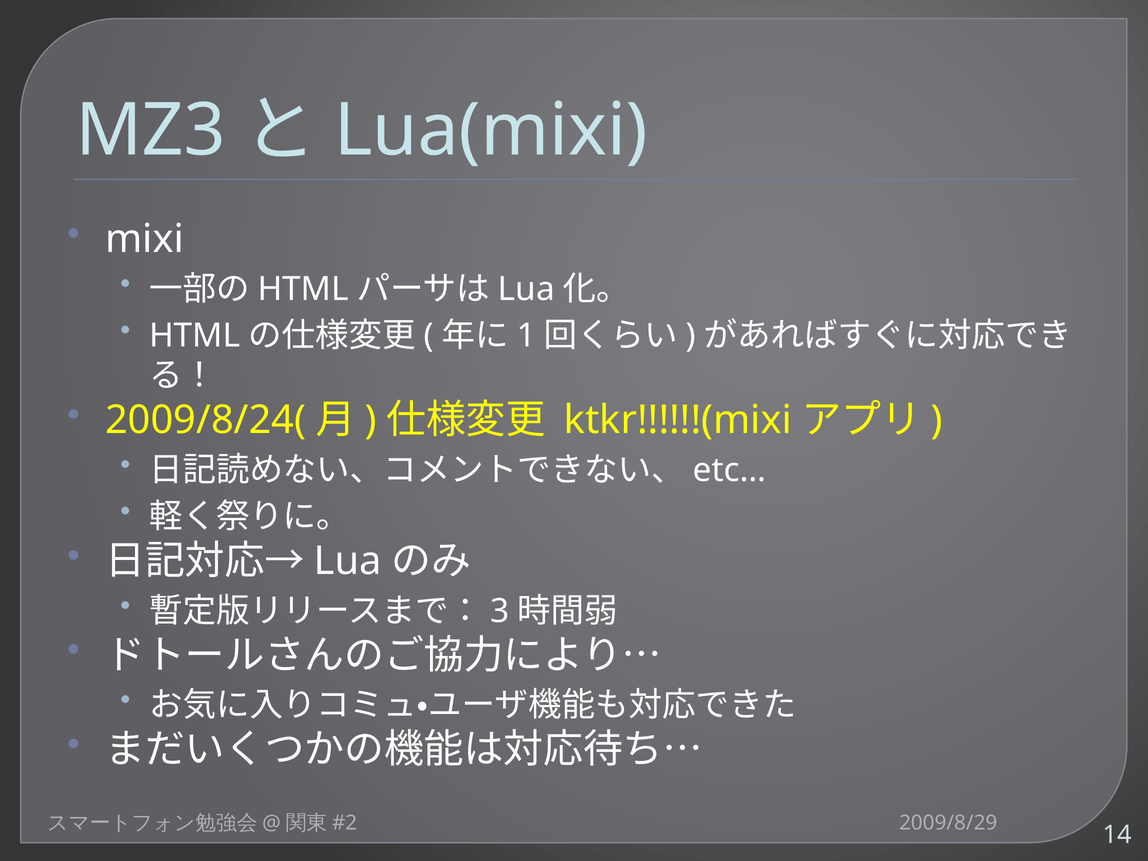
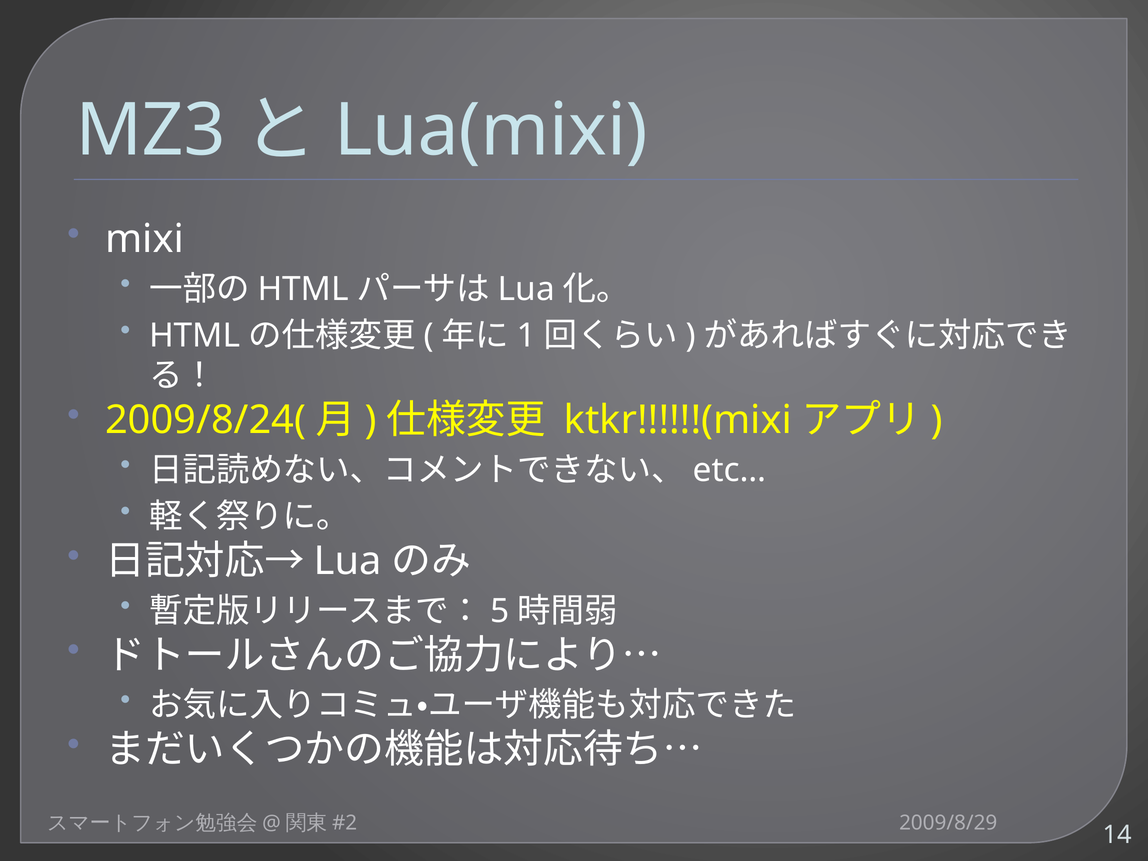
3: 3 -> 5 (500, 611)
